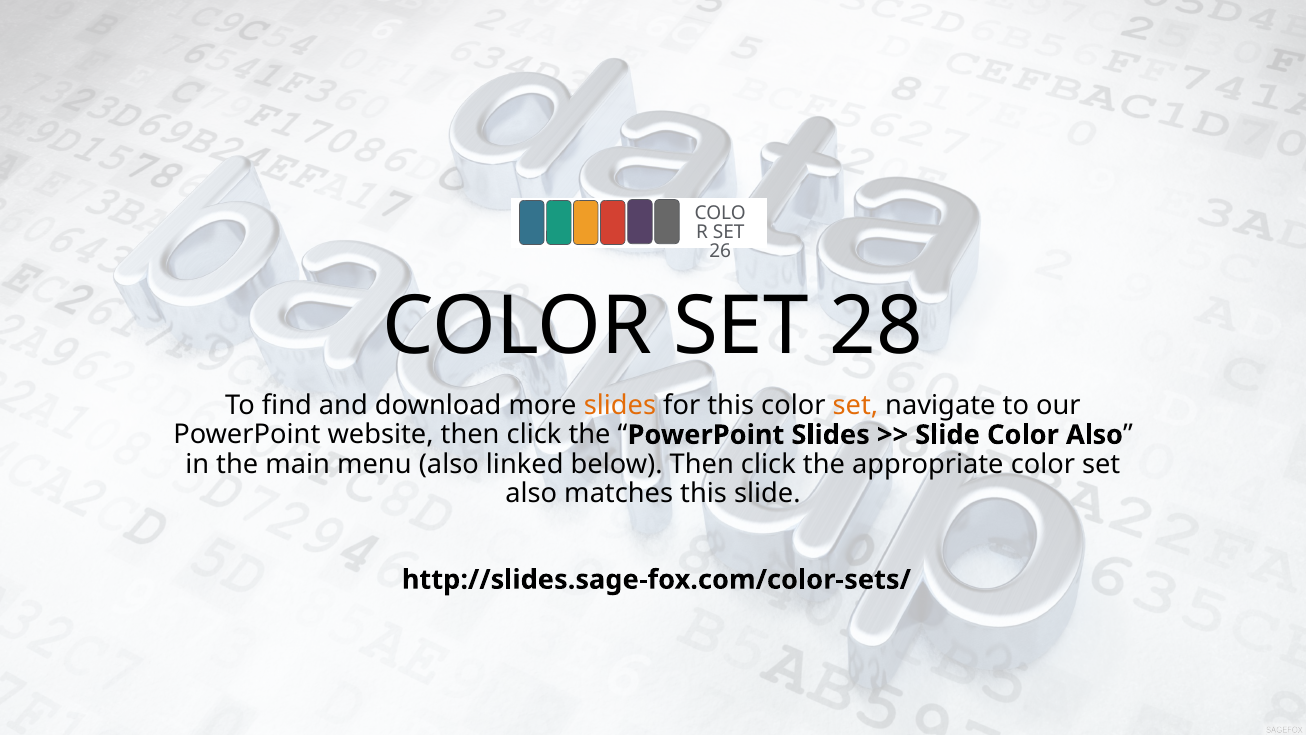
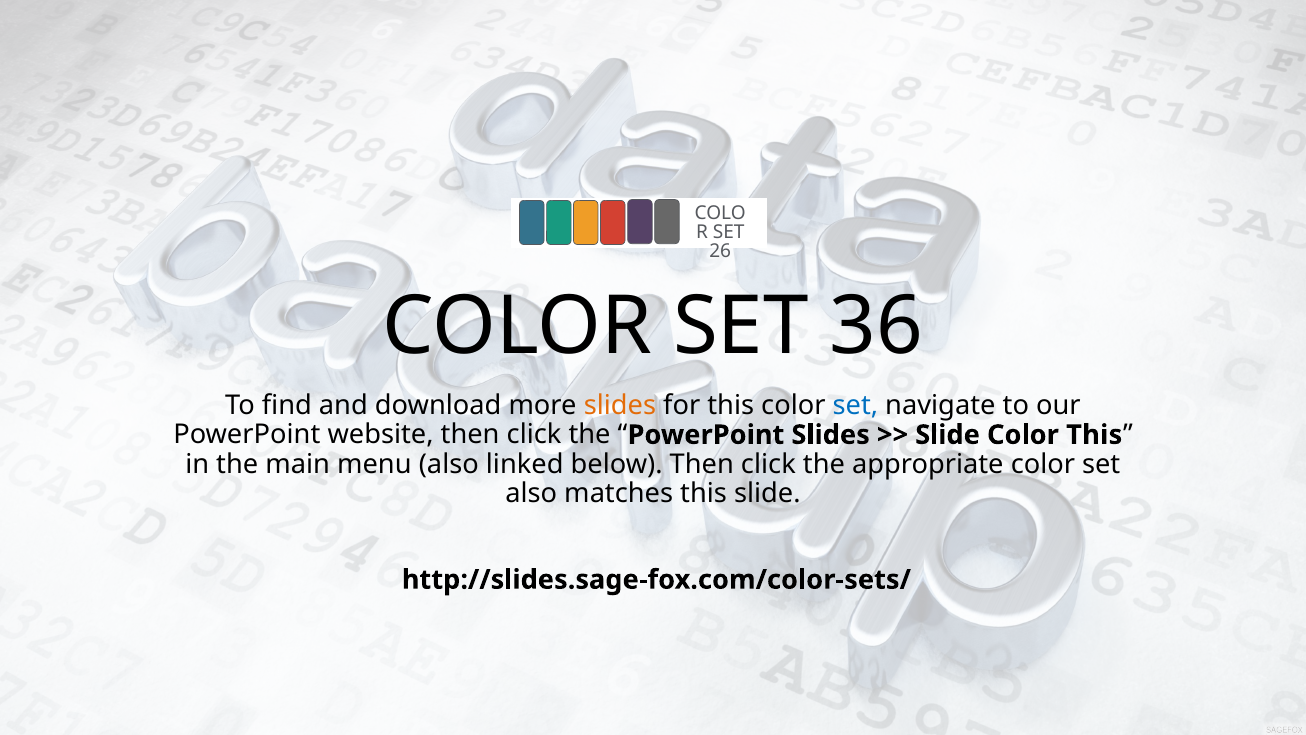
28: 28 -> 36 (877, 326)
set colour: orange -> blue (855, 405)
Color Also: Also -> This (1094, 435)
